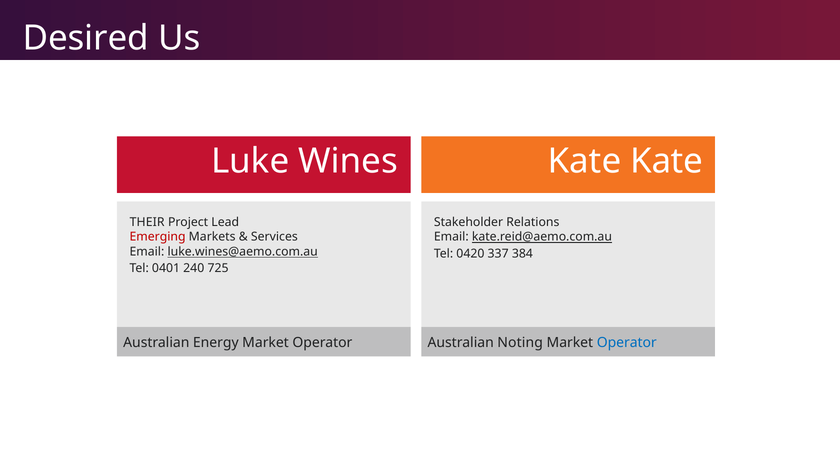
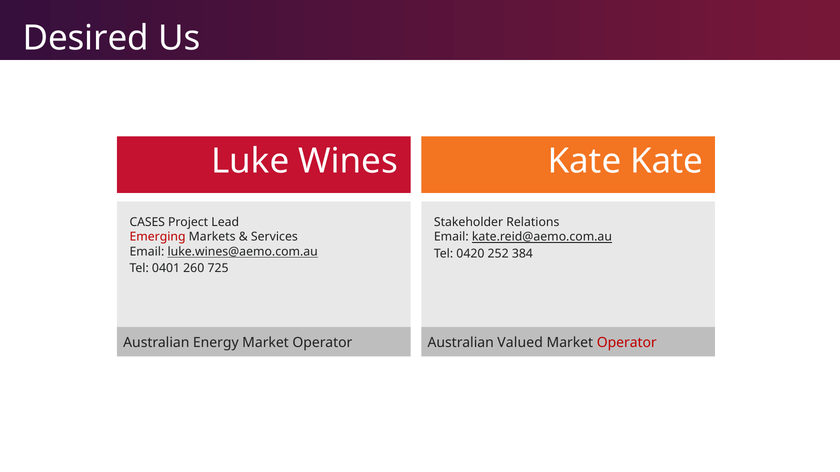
THEIR: THEIR -> CASES (147, 222)
337: 337 -> 252 (498, 254)
240: 240 -> 260 (194, 269)
Noting: Noting -> Valued (520, 343)
Operator colour: blue -> red (627, 343)
